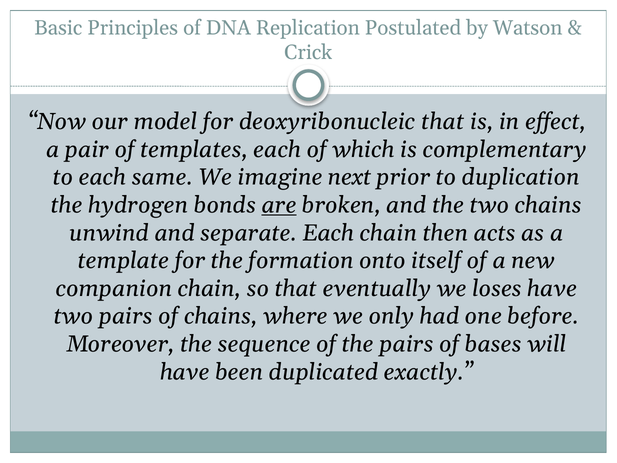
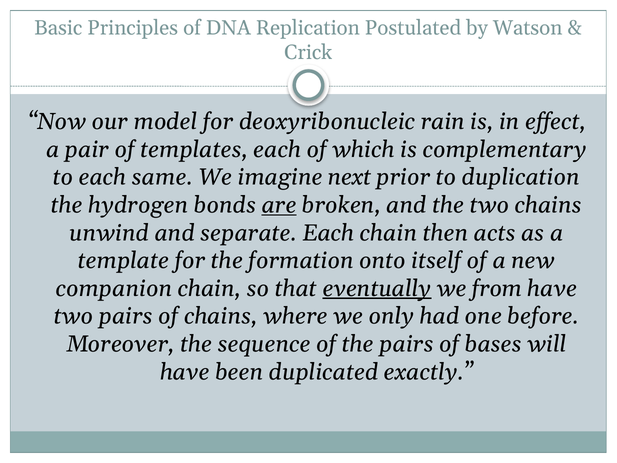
deoxyribonucleic that: that -> rain (443, 122)
eventually underline: none -> present (377, 288)
loses: loses -> from (497, 288)
